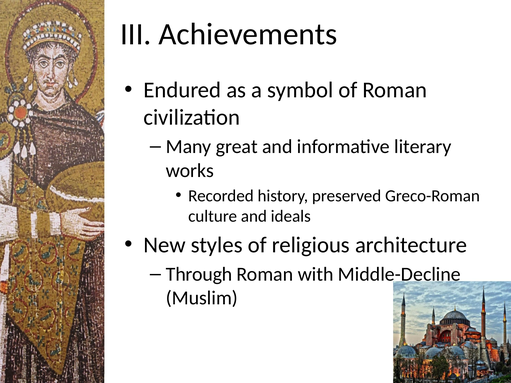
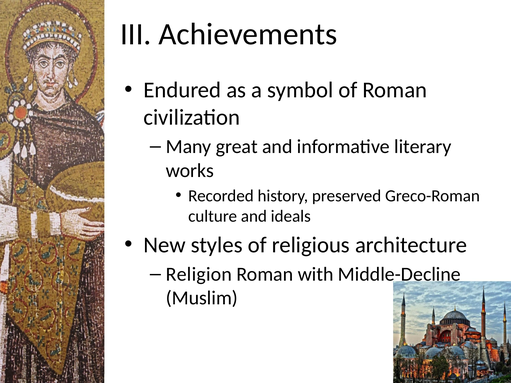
Through: Through -> Religion (199, 274)
